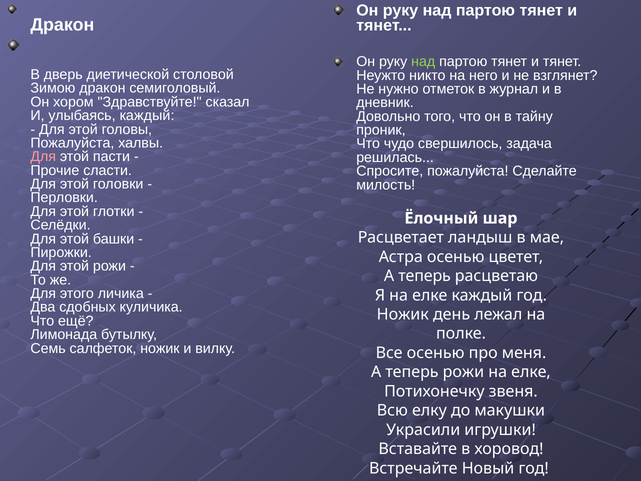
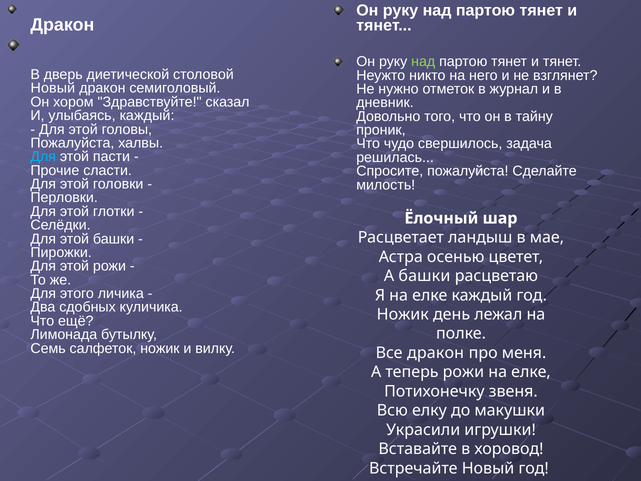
Зимою: Зимою -> Новый (53, 88)
Для colour: pink -> light blue (43, 157)
теперь: теперь -> башки (424, 276)
Все осенью: осенью -> дракон (436, 353)
